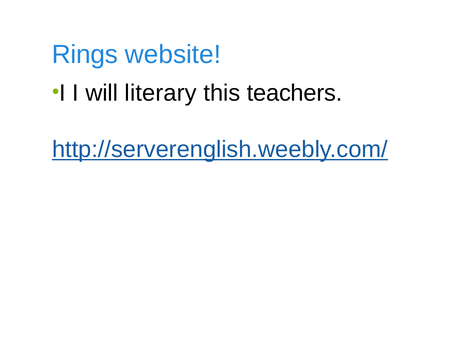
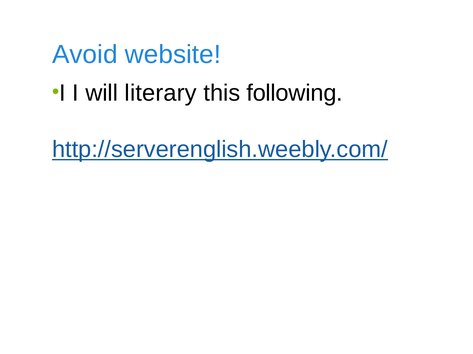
Rings: Rings -> Avoid (85, 55)
teachers: teachers -> following (295, 93)
